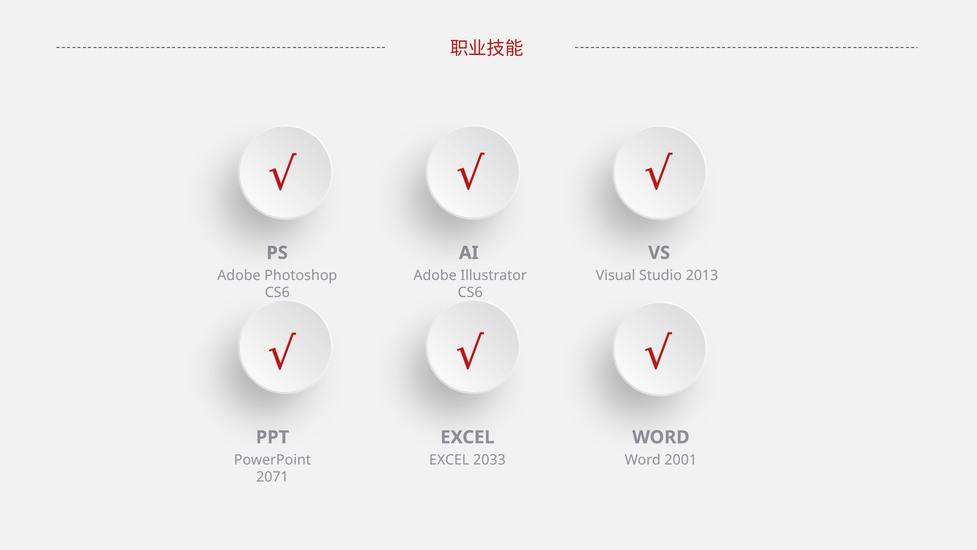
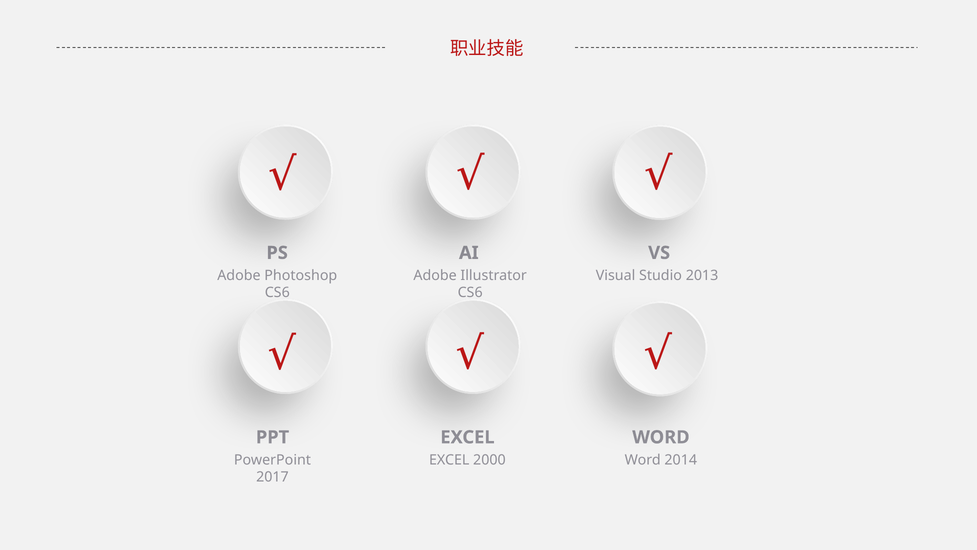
2033: 2033 -> 2000 (489, 460)
2001: 2001 -> 2014 (681, 460)
2071: 2071 -> 2017 (272, 477)
